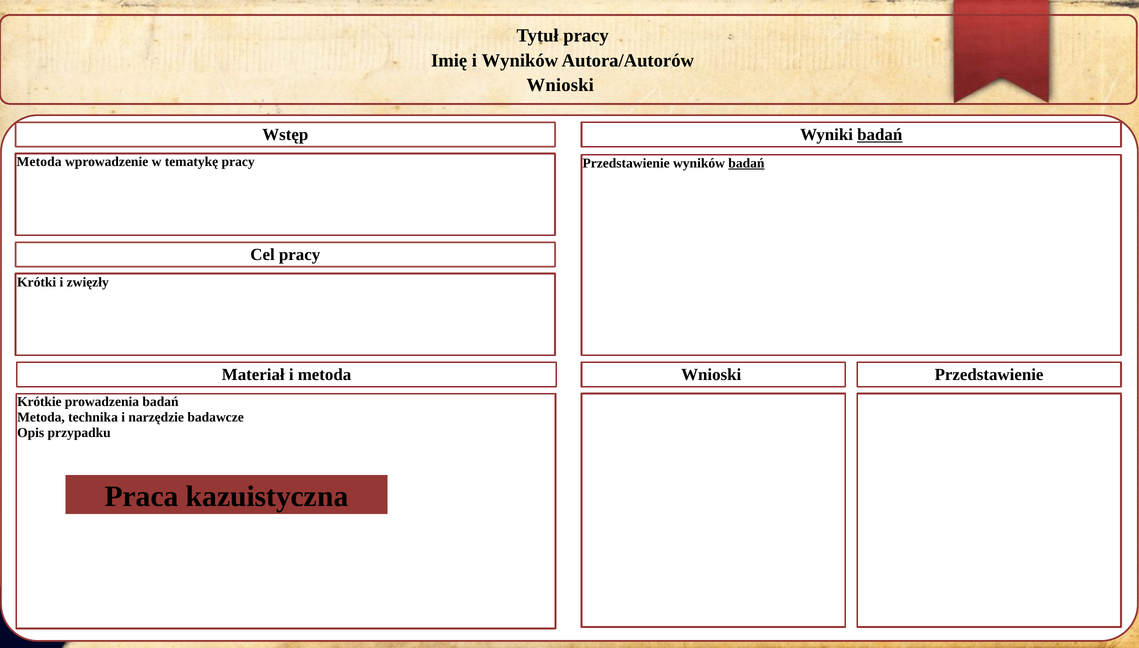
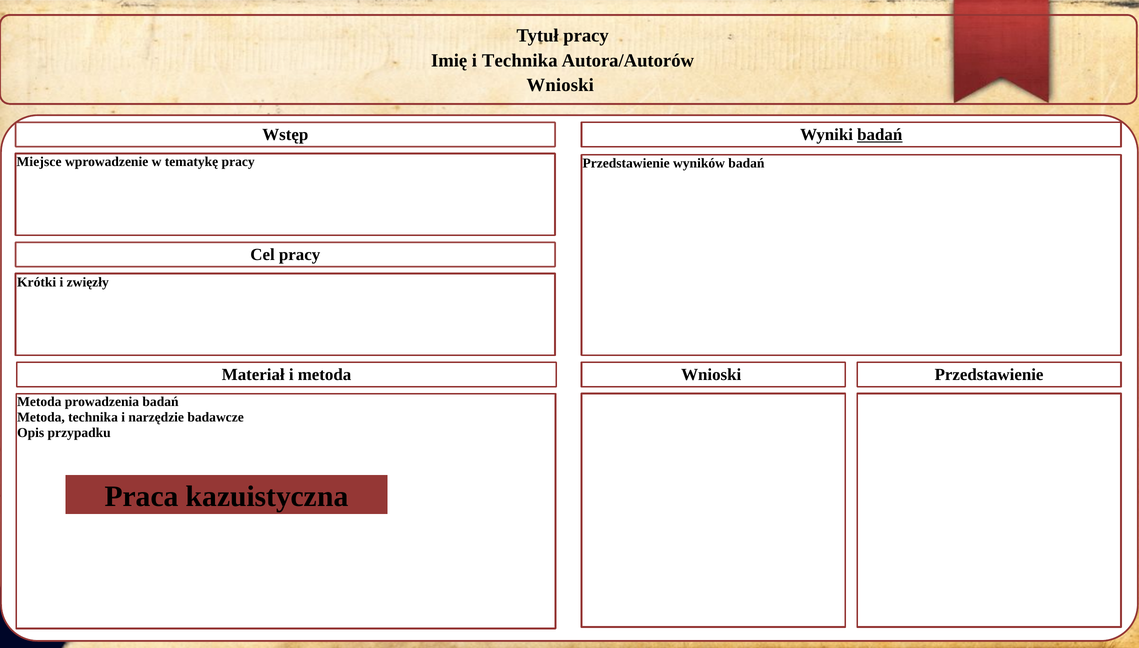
i Wyników: Wyników -> Technika (520, 60)
Metoda: Metoda -> Miejsce (39, 162)
badań underline: present -> none (746, 163)
Krótkie: Krótkie -> Metoda (39, 402)
